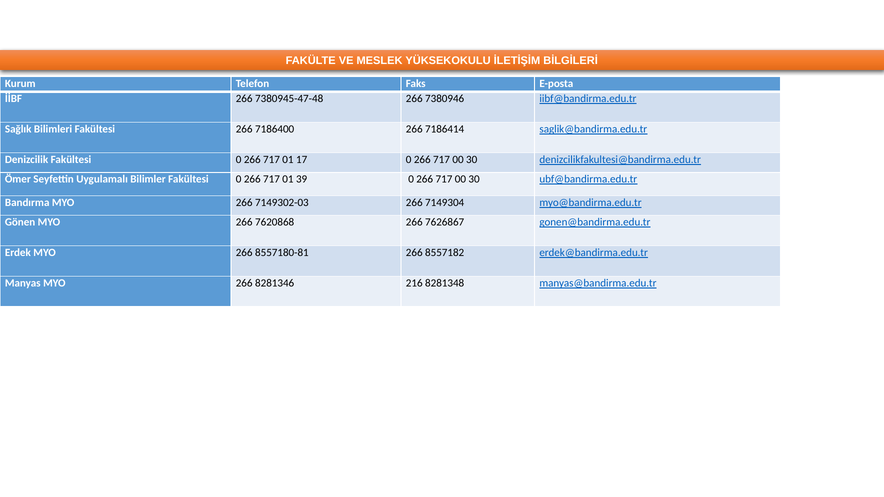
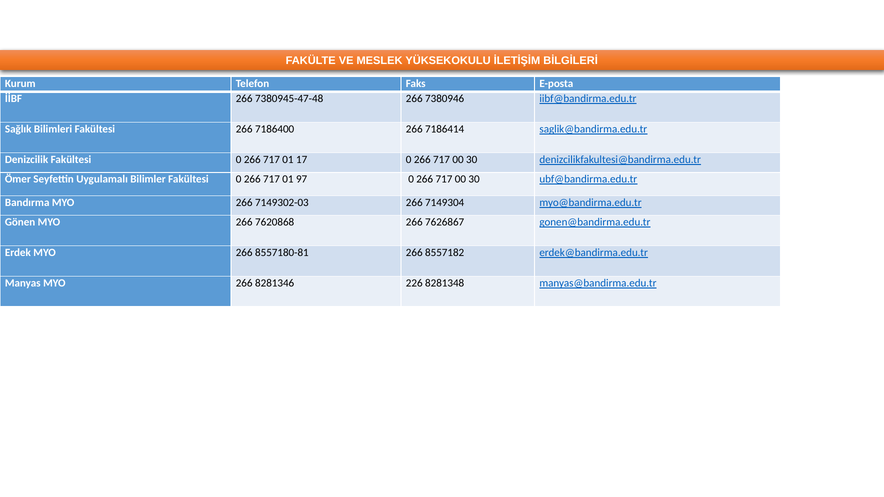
39: 39 -> 97 (302, 179)
216: 216 -> 226 (414, 283)
